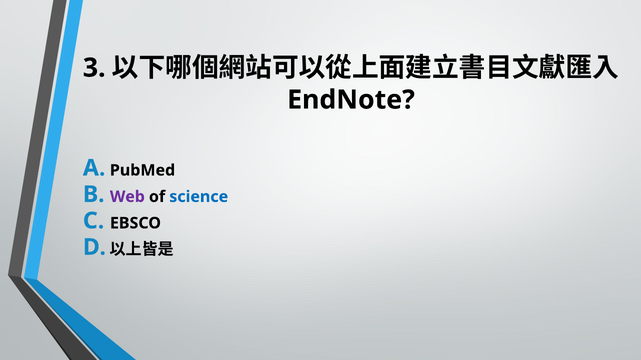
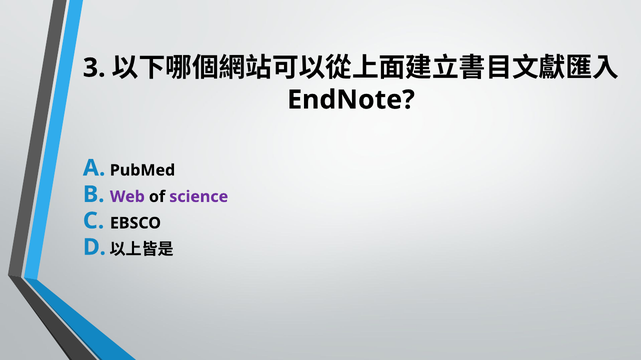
science colour: blue -> purple (199, 197)
